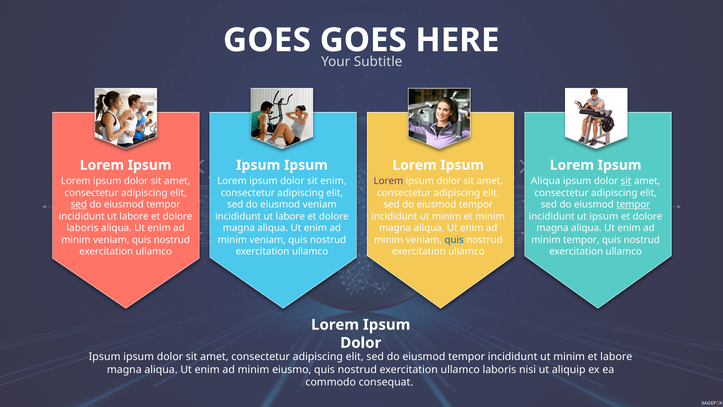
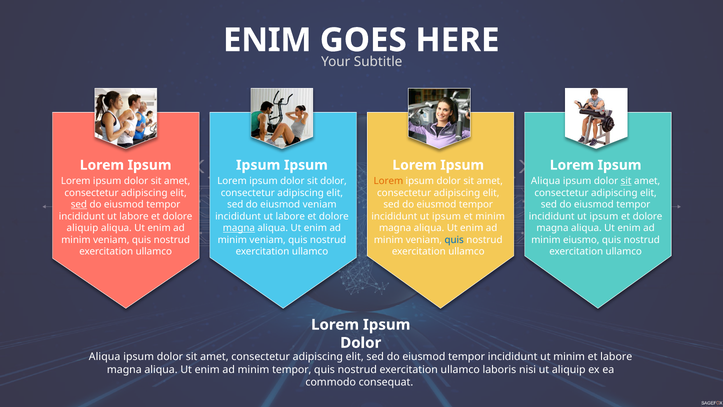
GOES: GOES -> ENIM (267, 40)
sit enim: enim -> dolor (334, 181)
Lorem colour: purple -> orange (388, 181)
tempor underline: present -> none (633, 204)
minim: minim -> ipsum (447, 216)
laboris: laboris -> aliquip (82, 228)
magna underline: none -> present (239, 228)
minim tempor: tempor -> eiusmo (581, 240)
Ipsum: Ipsum -> Aliqua (105, 357)
minim eiusmo: eiusmo -> tempor (292, 369)
